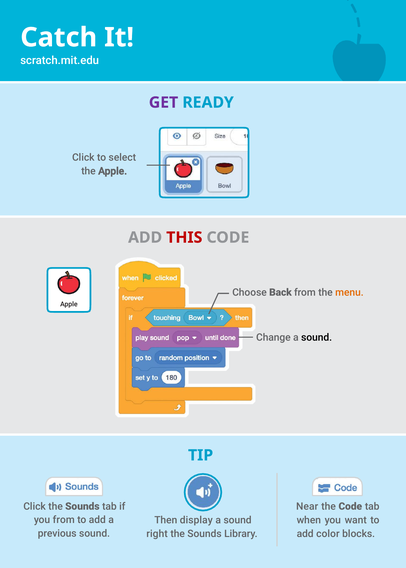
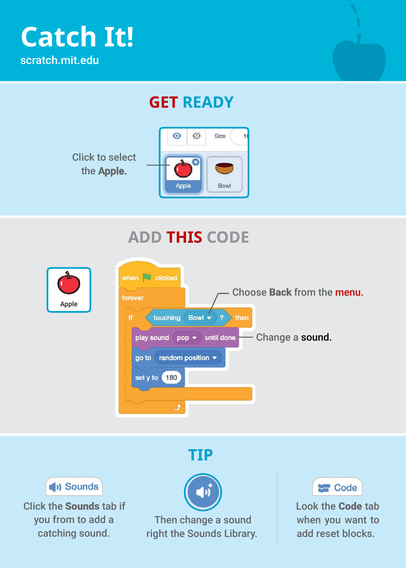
GET colour: purple -> red (164, 103)
menu colour: orange -> red (349, 293)
Near: Near -> Look (307, 507)
Then display: display -> change (196, 521)
previous: previous -> catching (57, 534)
color: color -> reset (328, 534)
